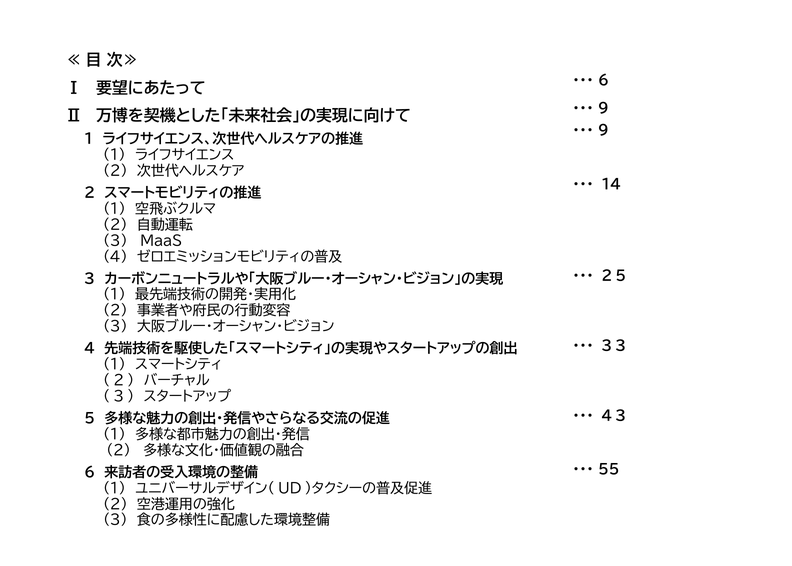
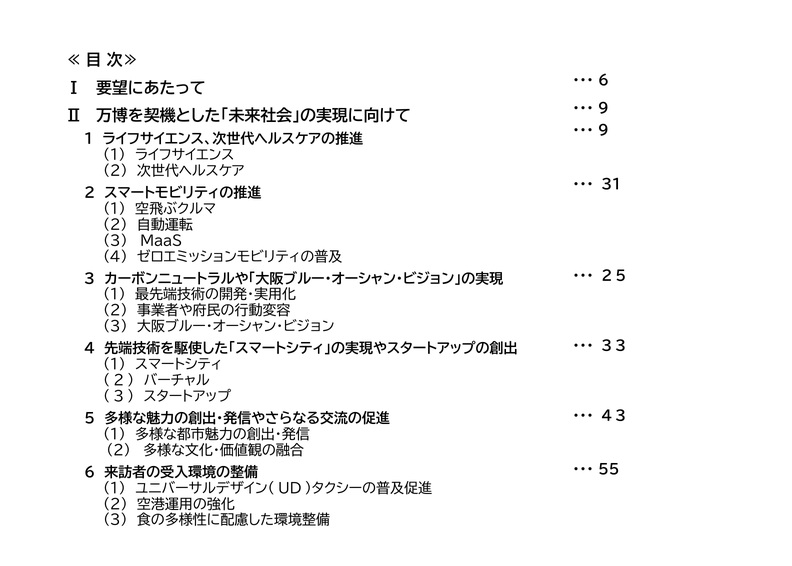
14: 14 -> 31 (611, 184)
